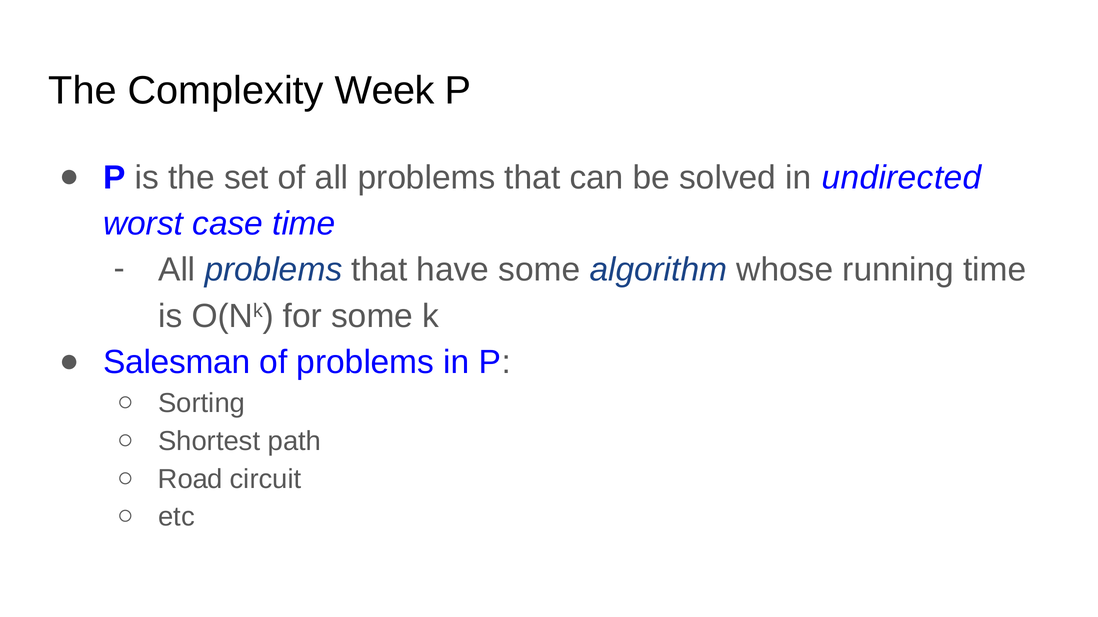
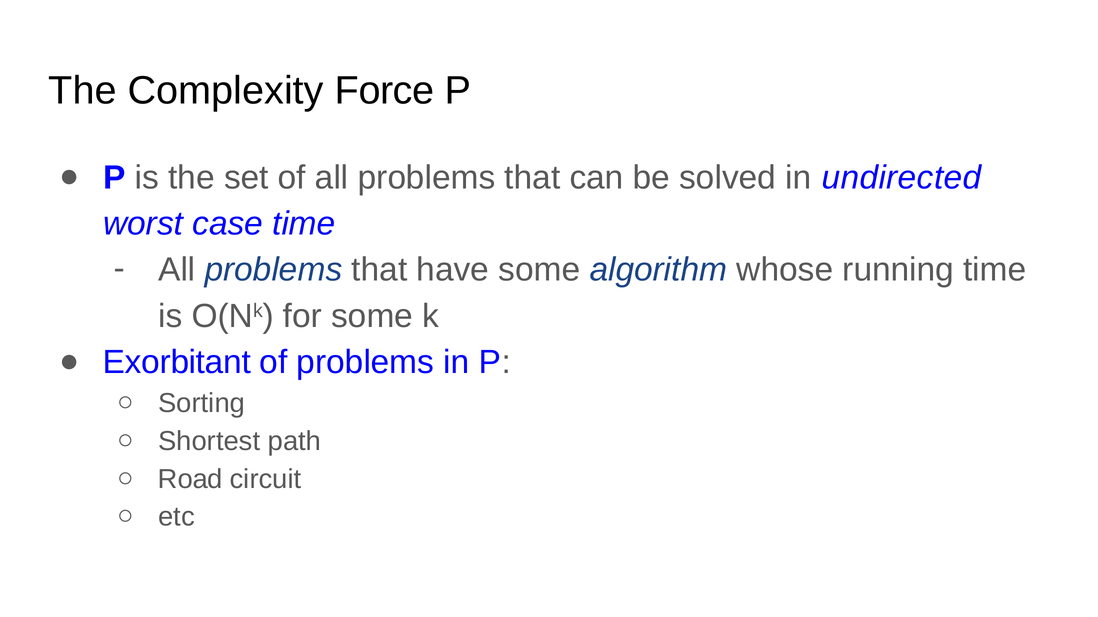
Week: Week -> Force (385, 91)
Salesman: Salesman -> Exorbitant (177, 363)
